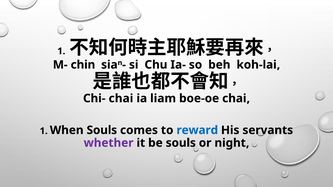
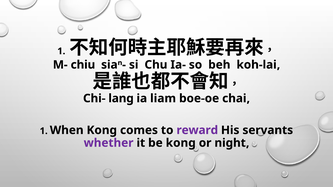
chin: chin -> chiu (83, 65)
Chi- chai: chai -> lang (121, 99)
When Souls: Souls -> Kong (102, 130)
reward colour: blue -> purple (197, 130)
be souls: souls -> kong (181, 143)
